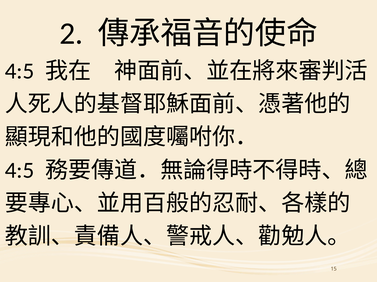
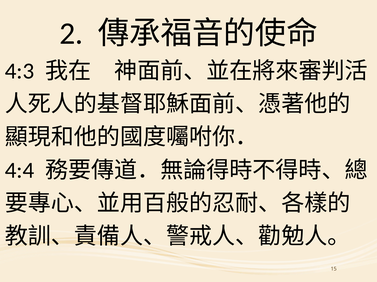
4:5: 4:5 -> 4:3 (20, 71)
4:5: 4:5 -> 4:4 (20, 171)
